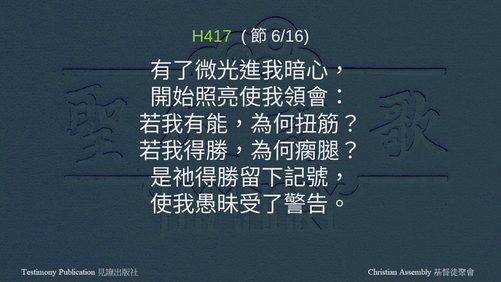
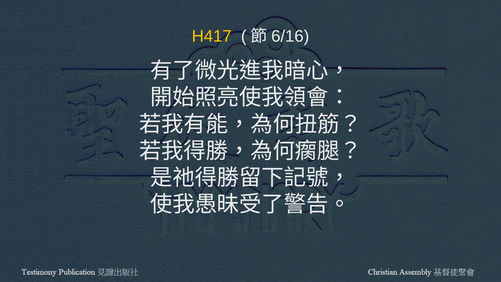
H417 colour: light green -> yellow (212, 36)
